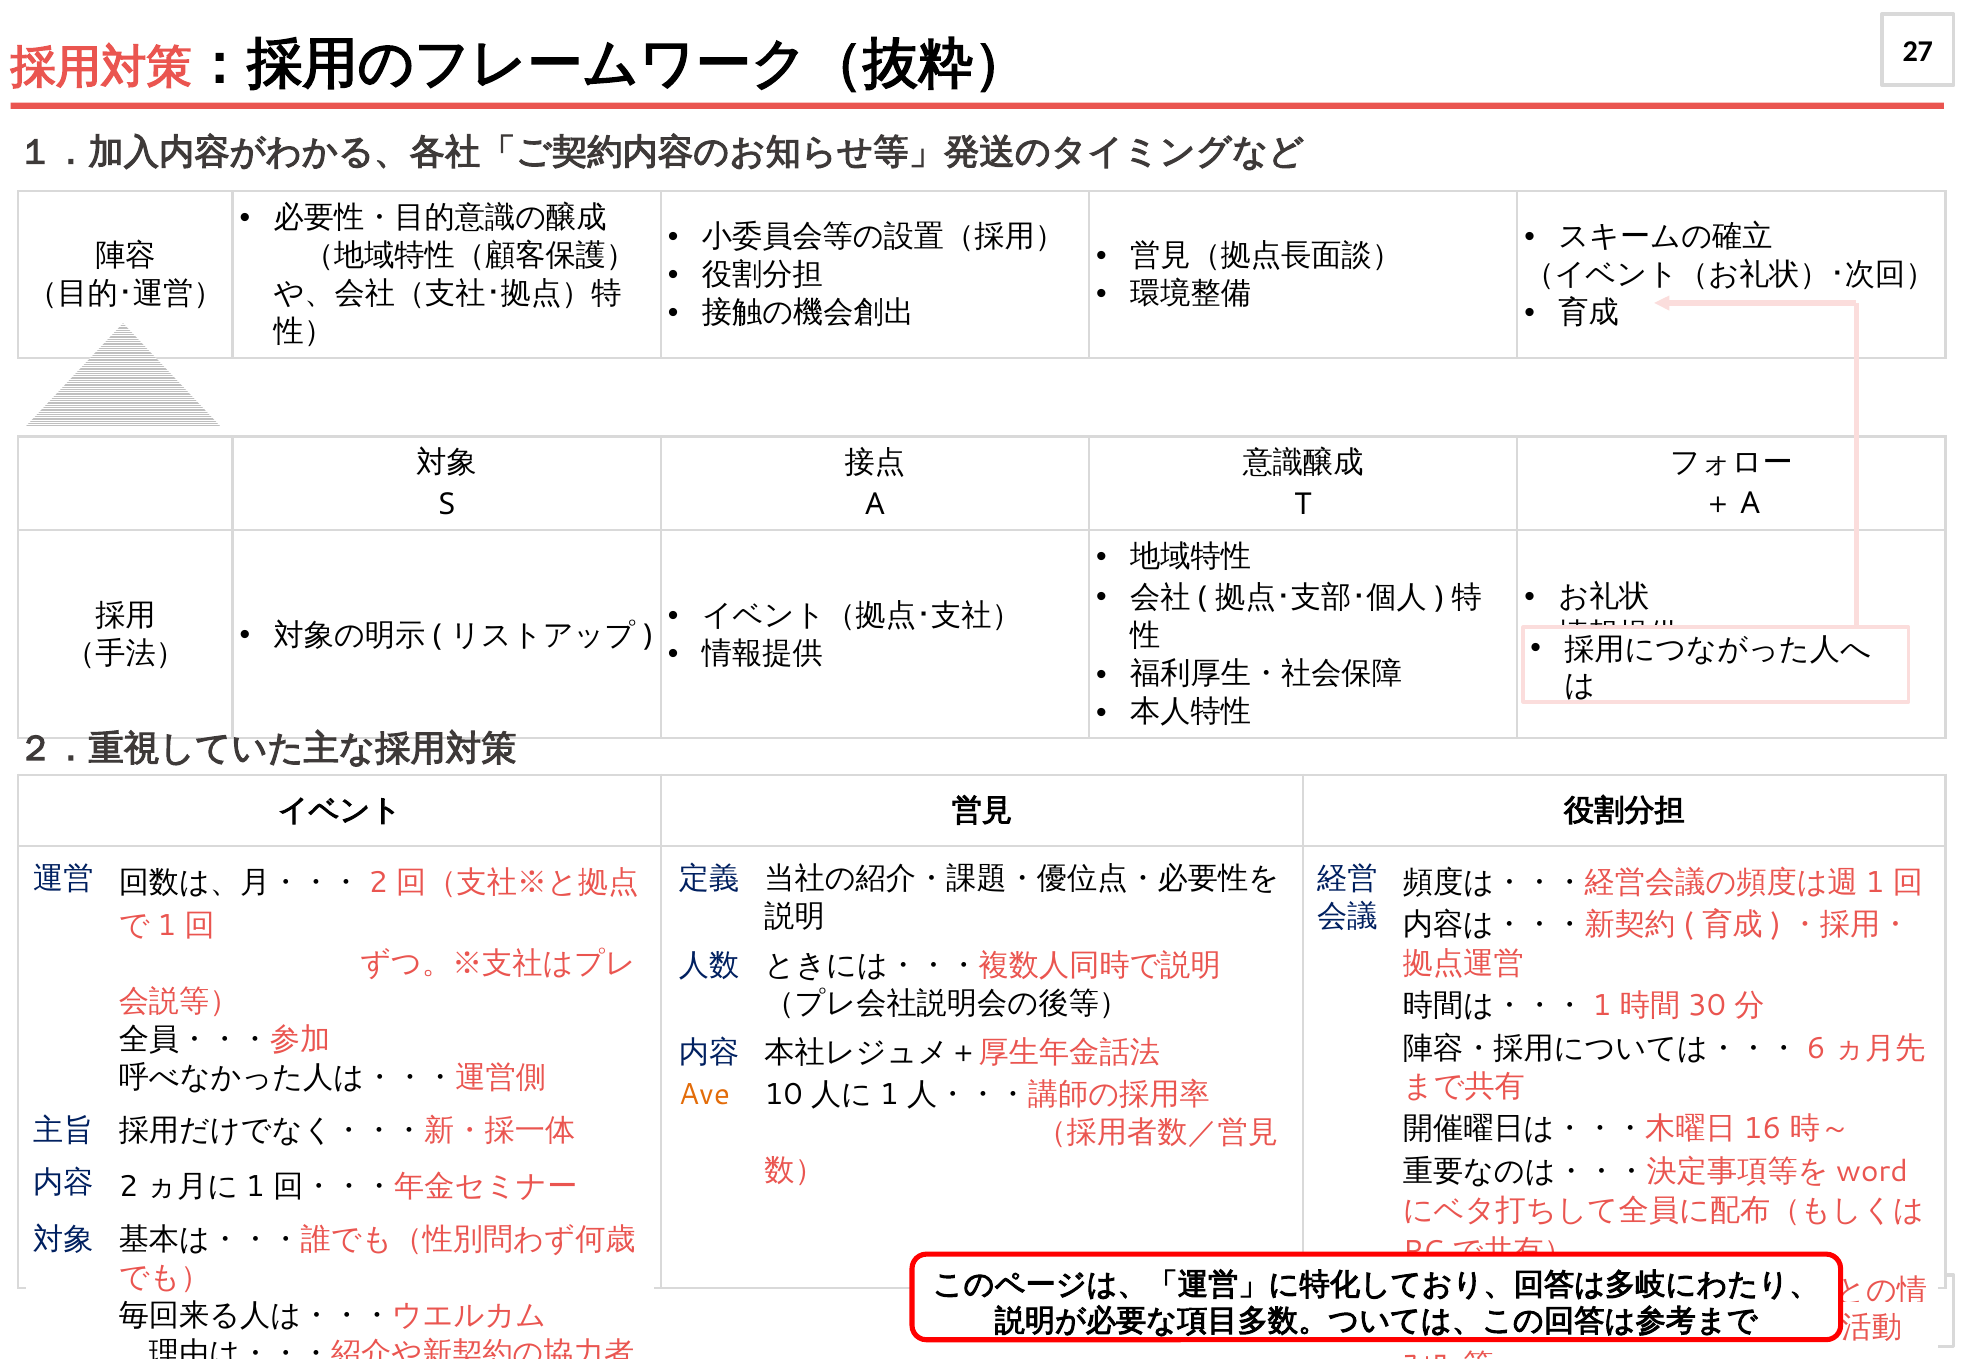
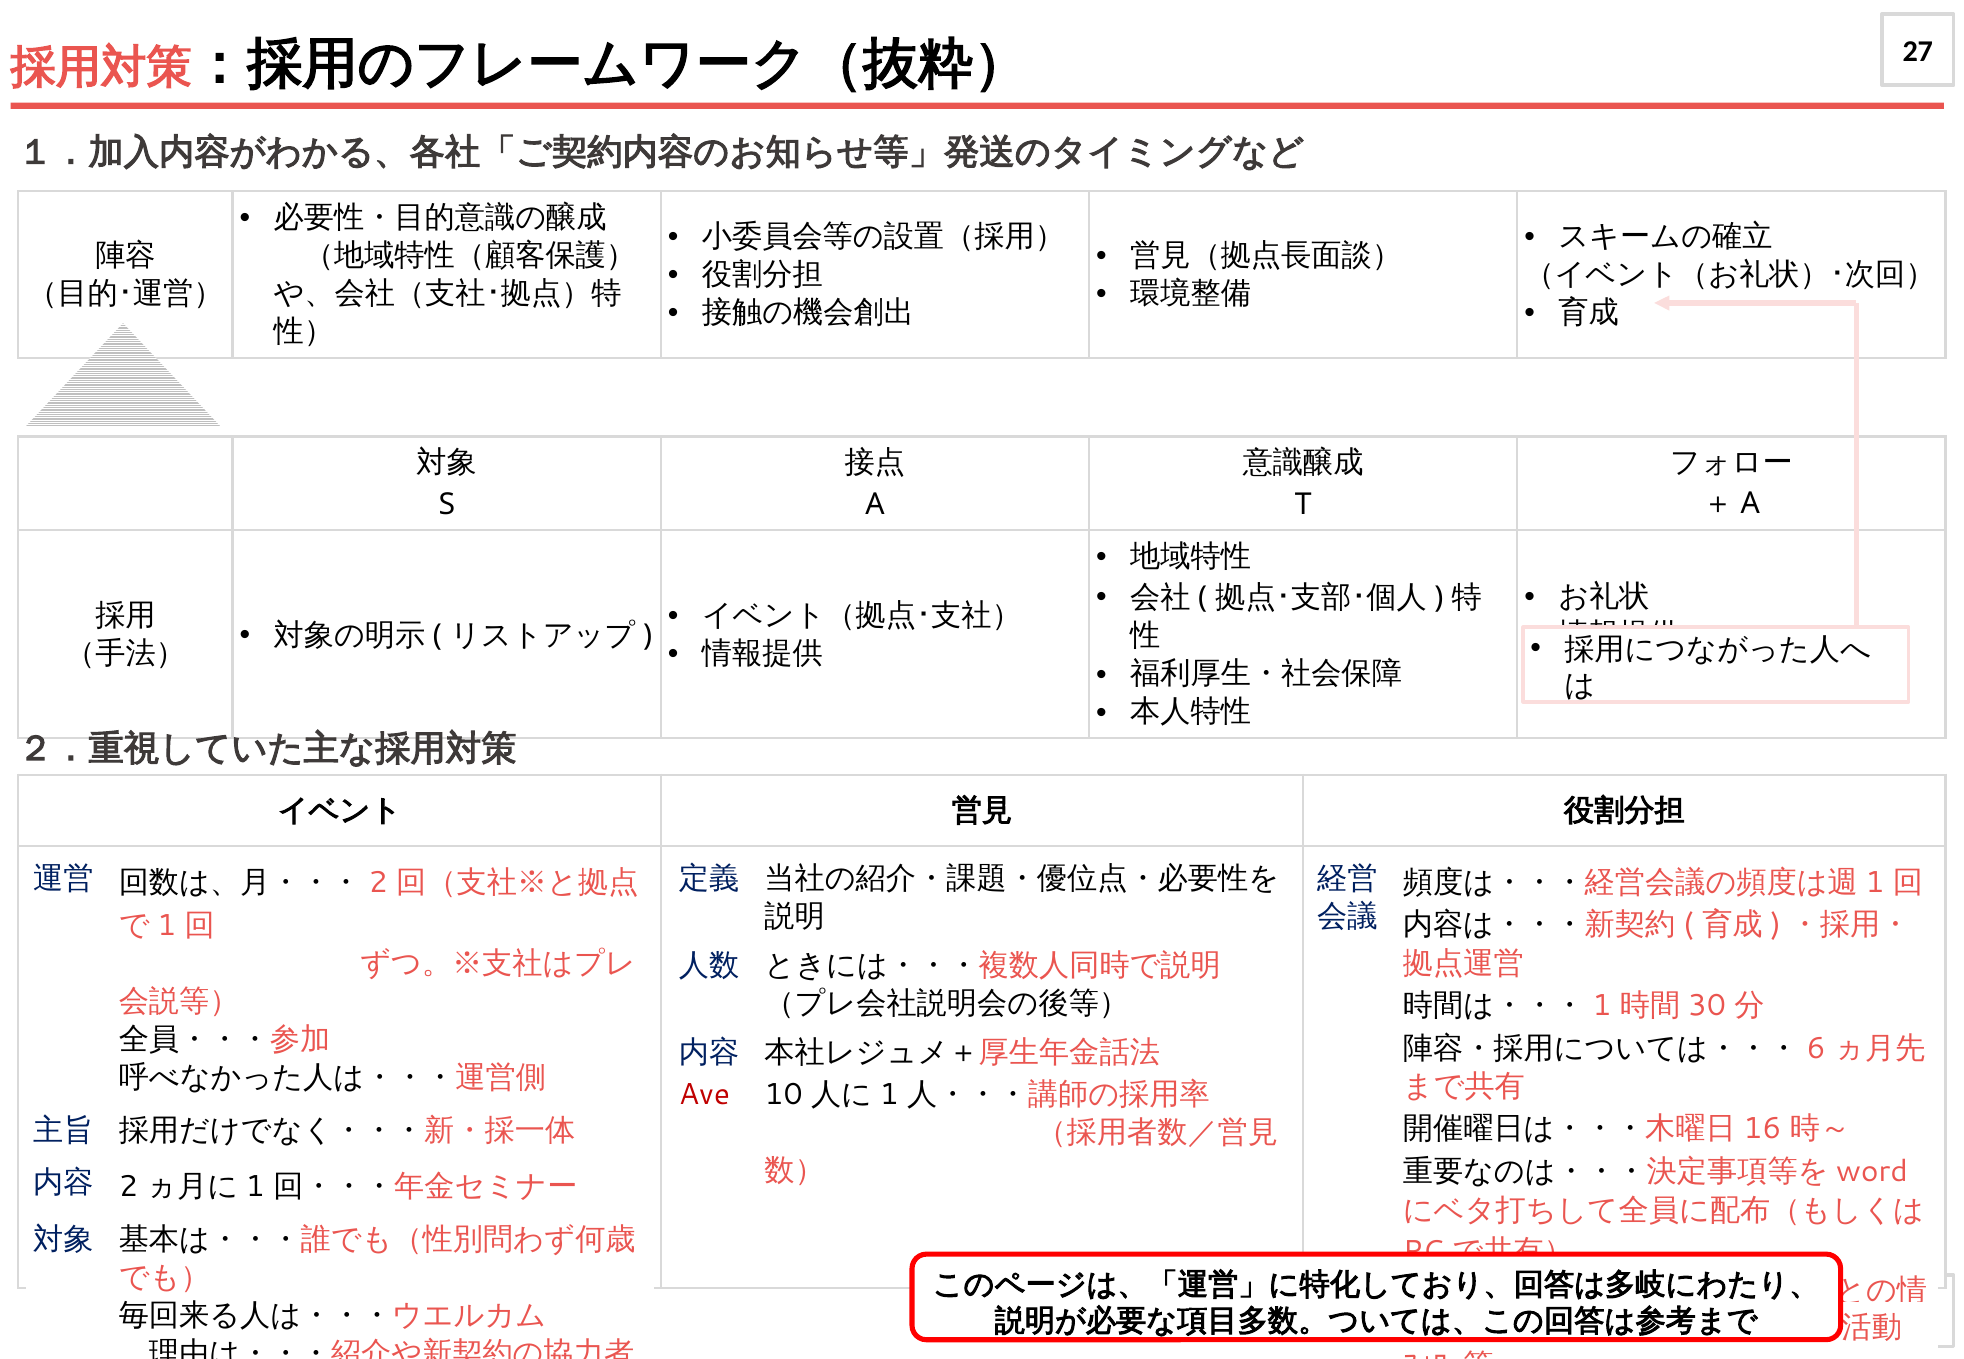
Ave colour: orange -> red (704, 1095)
